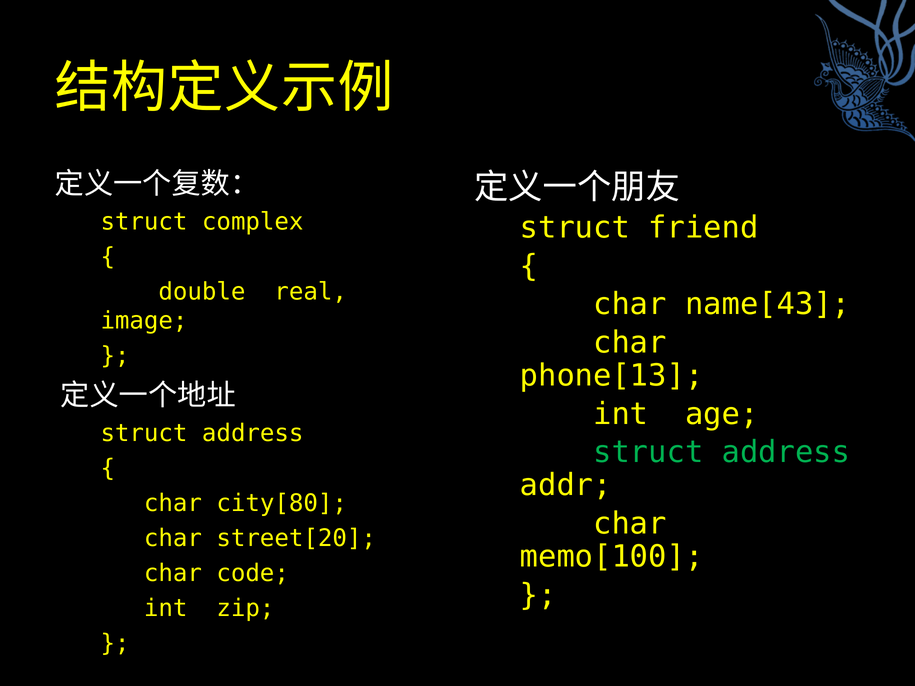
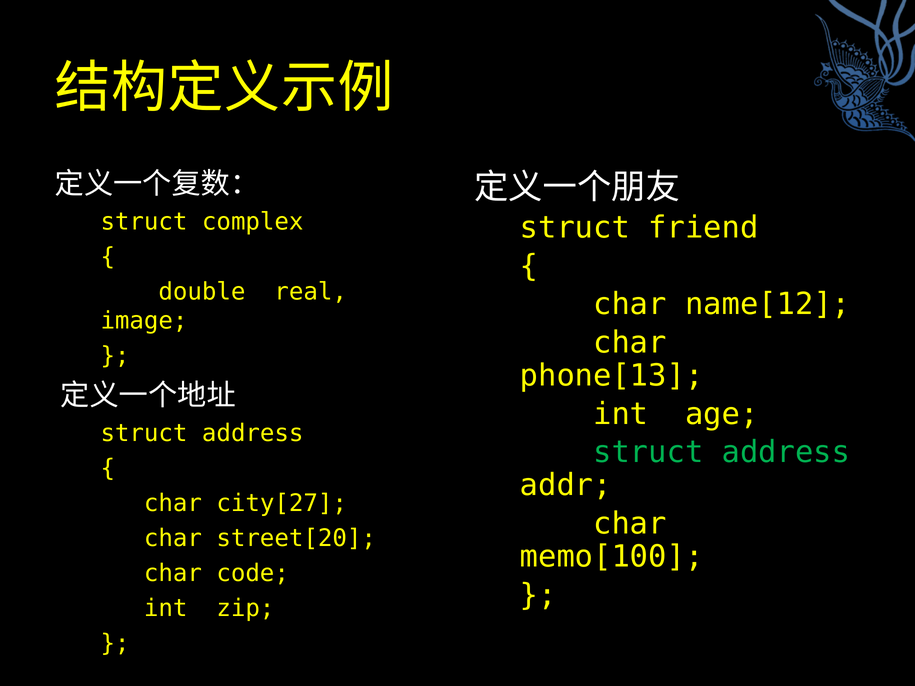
name[43: name[43 -> name[12 (768, 304)
city[80: city[80 -> city[27 (282, 503)
